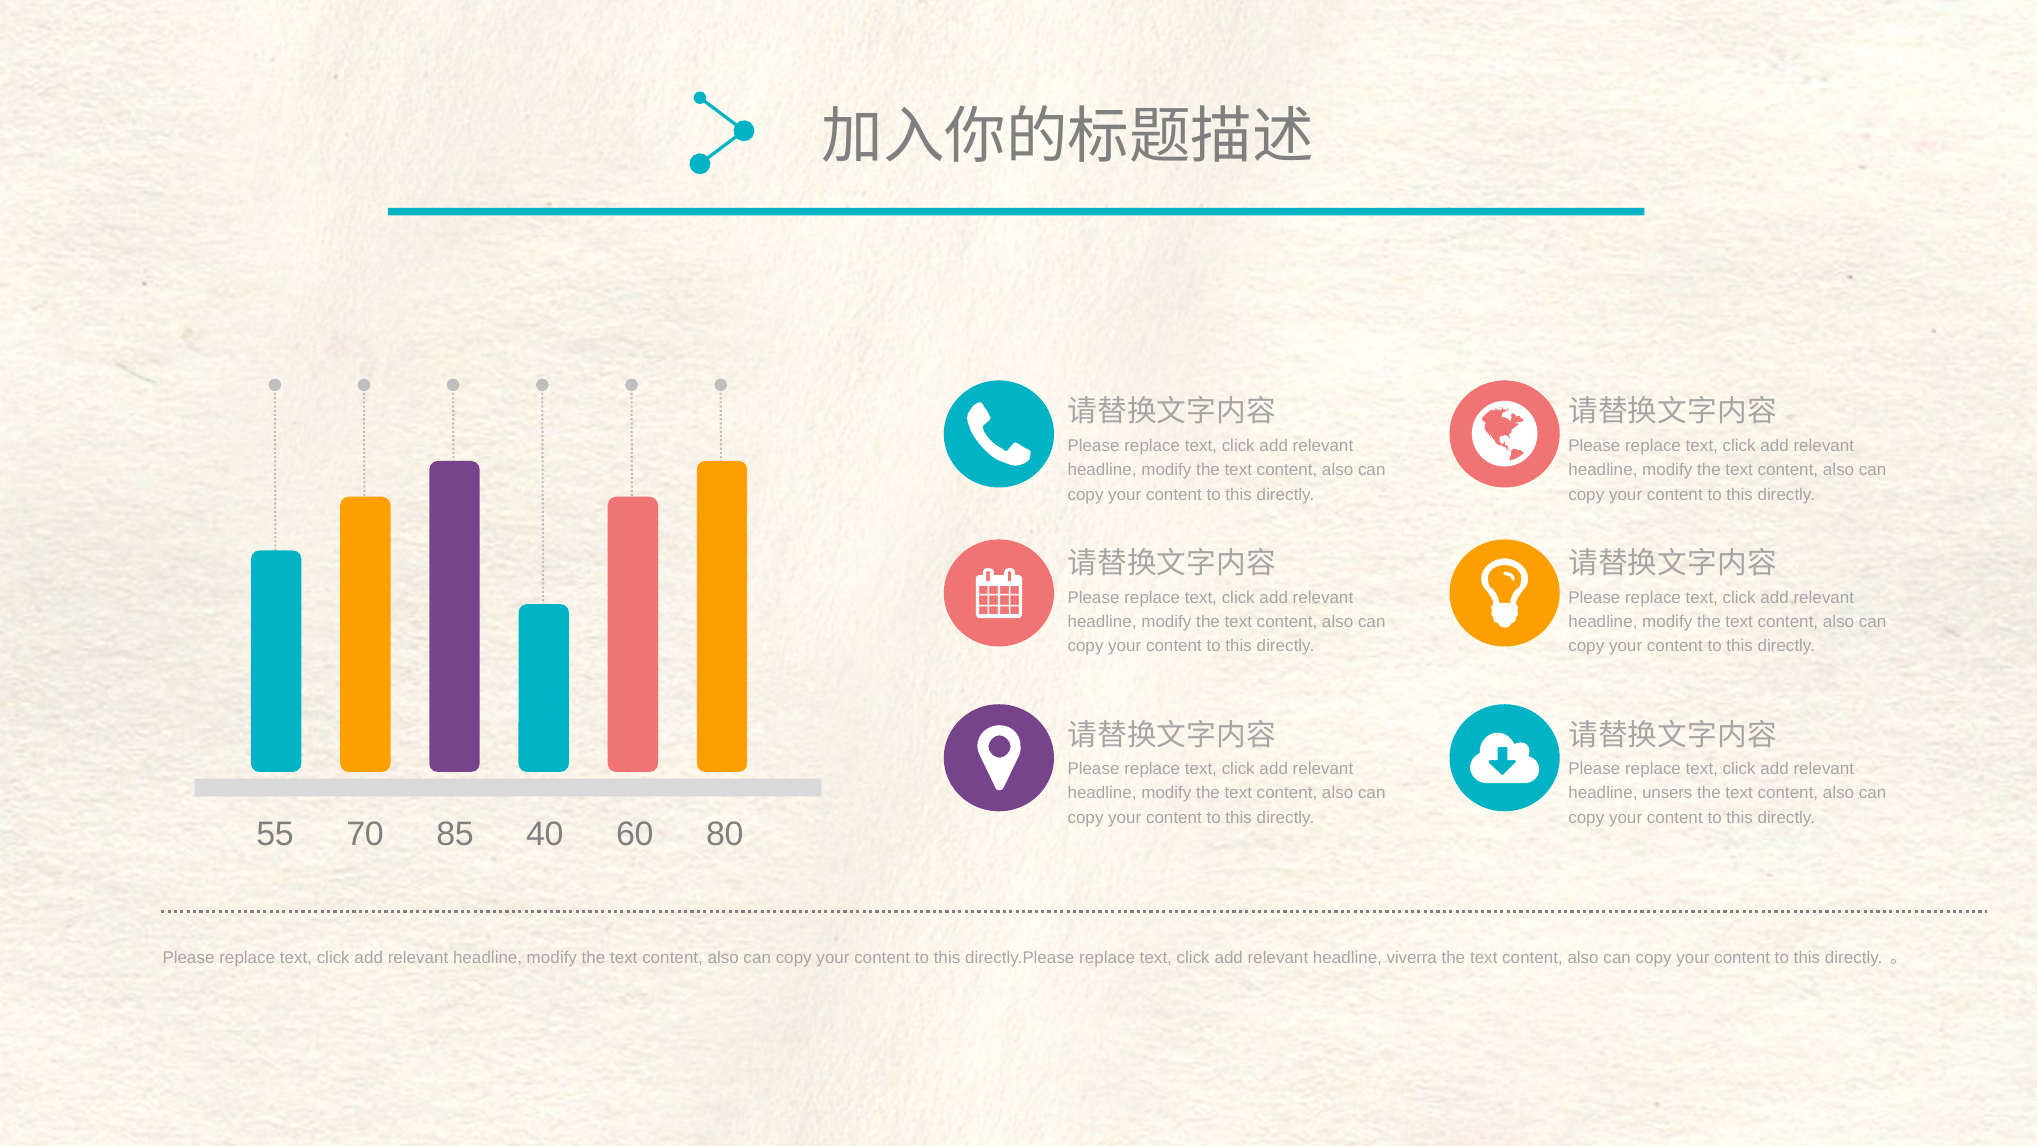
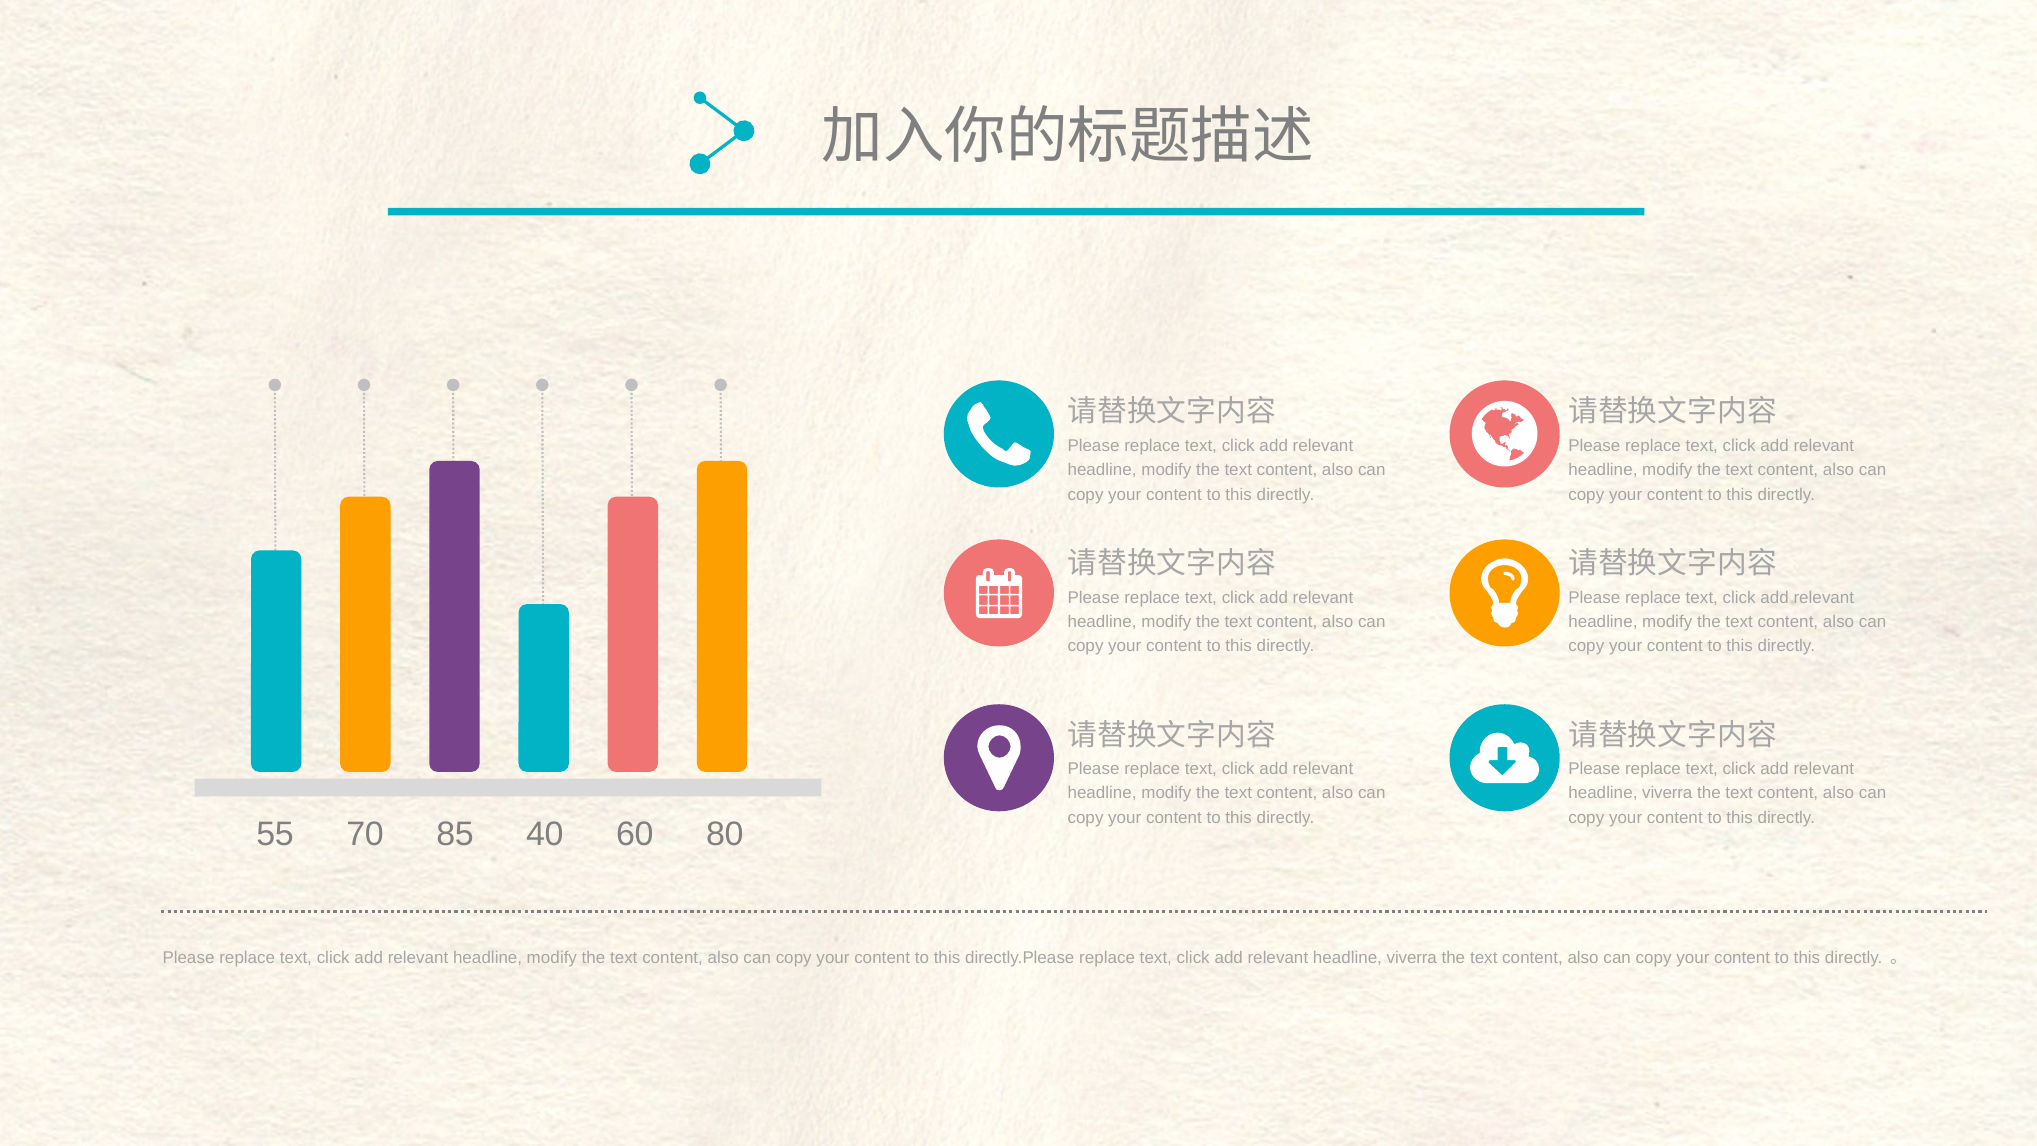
unsers: unsers -> viverra (1667, 794)
